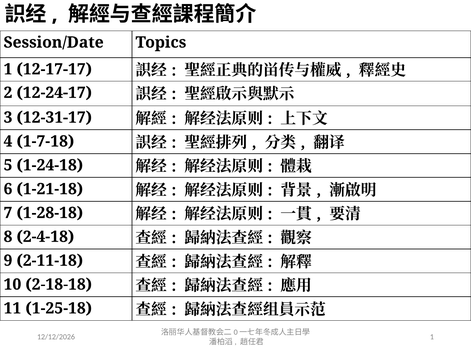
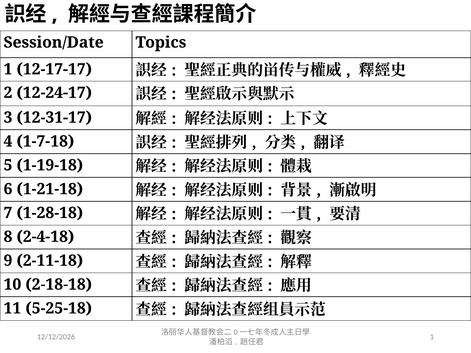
1-24-18: 1-24-18 -> 1-19-18 (50, 165)
1-25-18: 1-25-18 -> 5-25-18 (59, 308)
